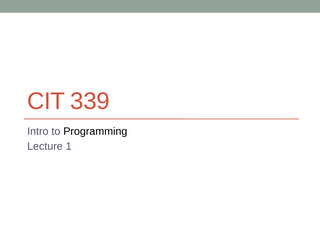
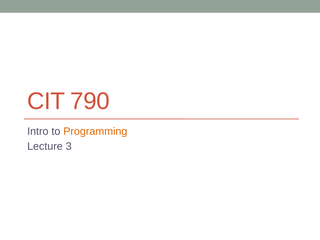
339: 339 -> 790 (90, 101)
Programming colour: black -> orange (95, 131)
1: 1 -> 3 (69, 146)
